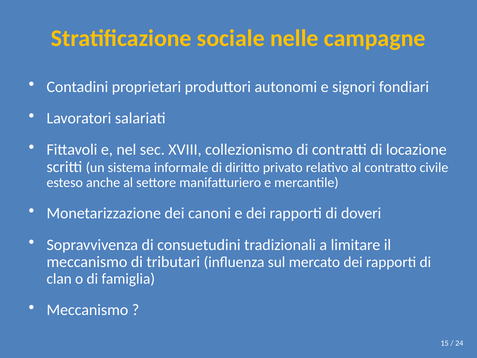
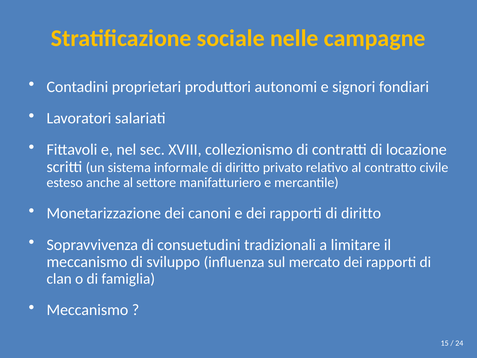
rapporti di doveri: doveri -> diritto (361, 213)
tributari: tributari -> sviluppo (173, 262)
